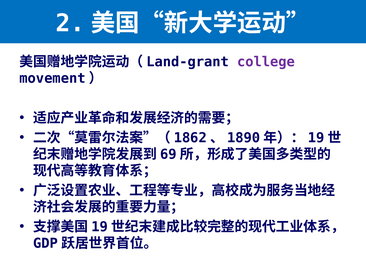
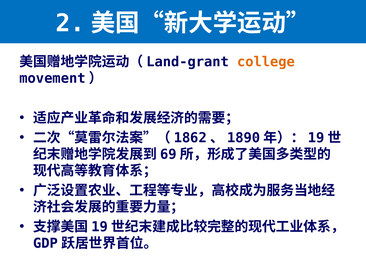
college colour: purple -> orange (266, 62)
